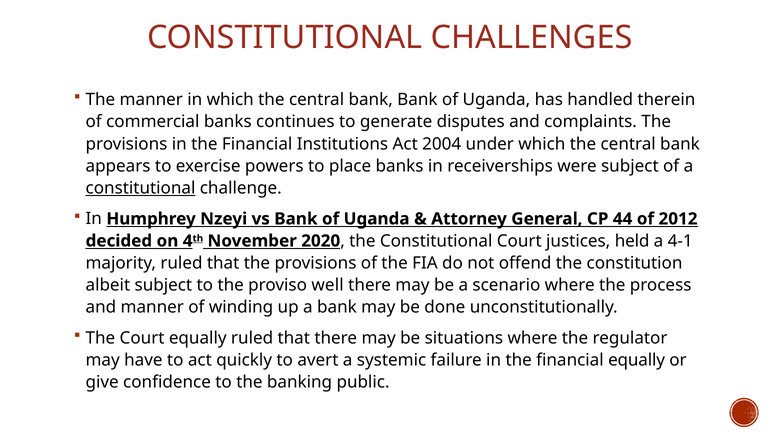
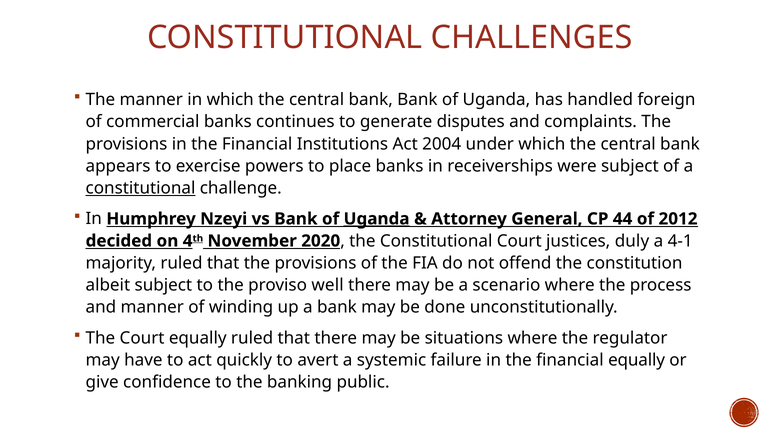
therein: therein -> foreign (666, 100)
Uganda underline: none -> present (377, 219)
held: held -> duly (632, 241)
